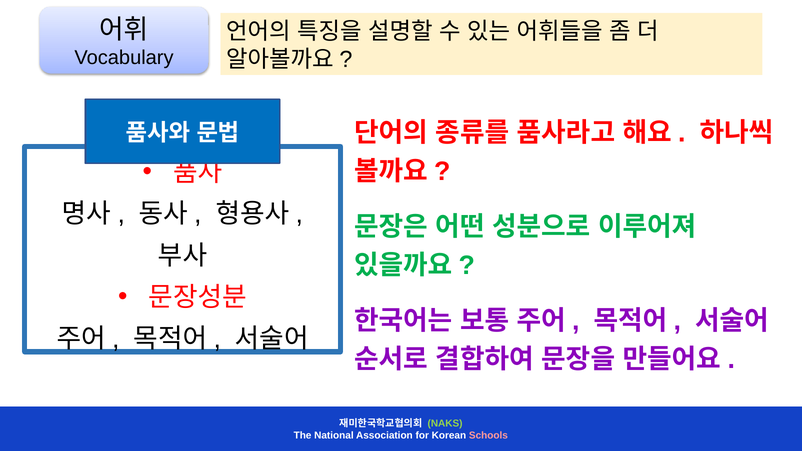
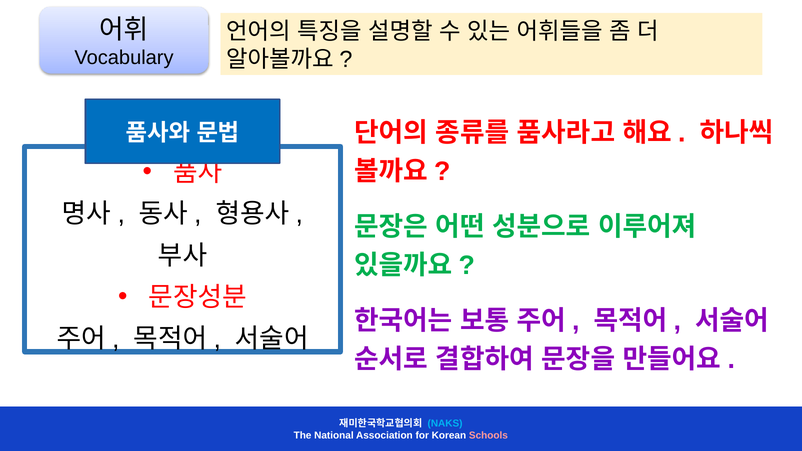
NAKS colour: light green -> light blue (445, 424)
